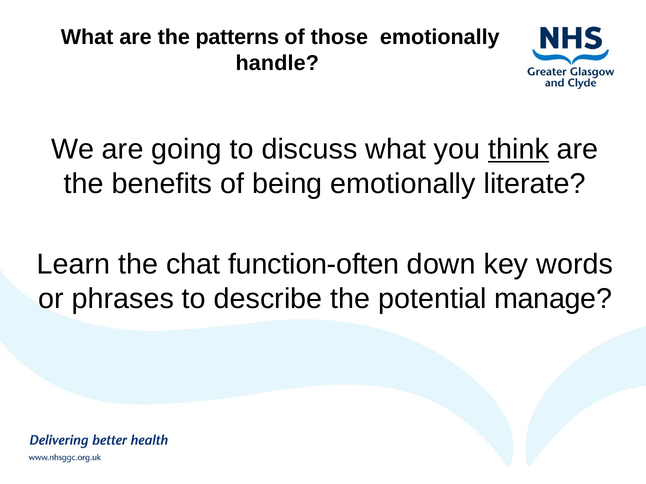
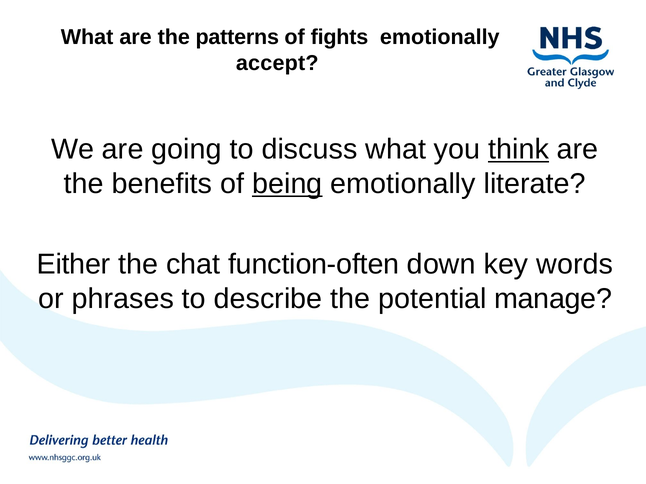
those: those -> fights (339, 37)
handle: handle -> accept (277, 63)
being underline: none -> present (287, 184)
Learn: Learn -> Either (74, 265)
